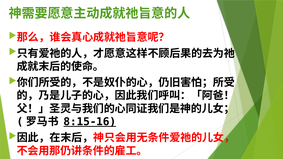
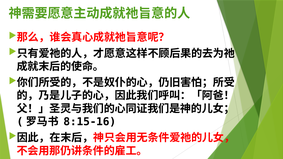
8:15-16 underline: present -> none (90, 122)
